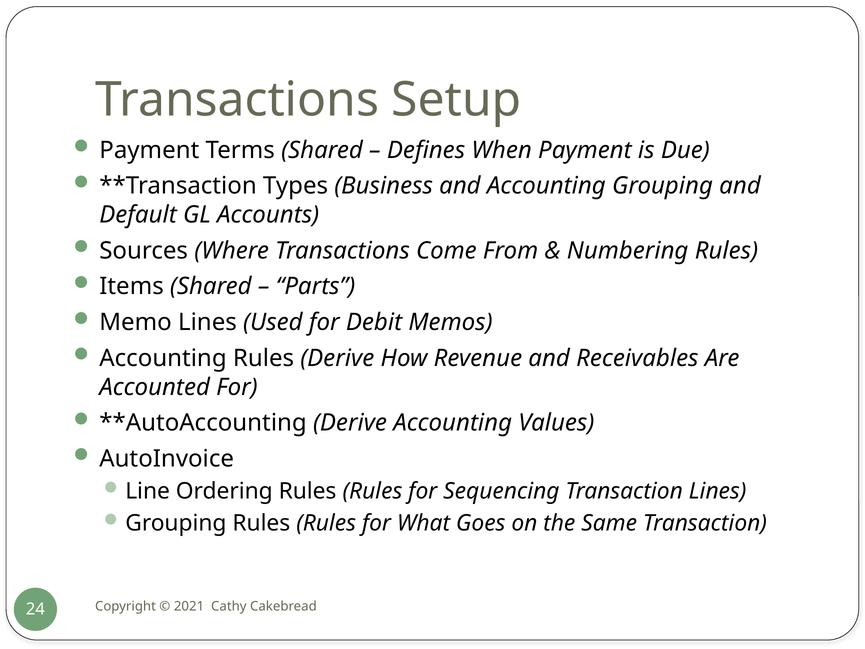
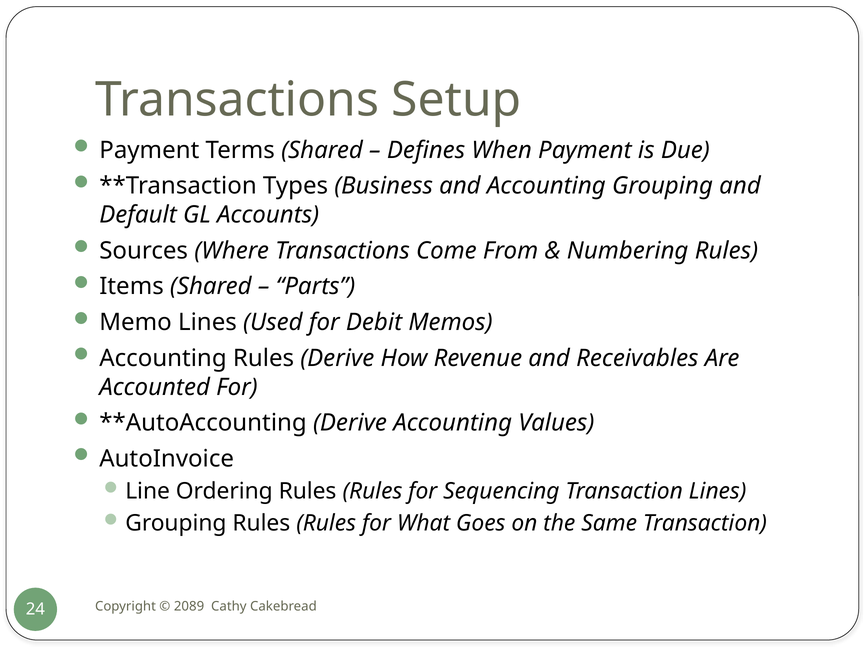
2021: 2021 -> 2089 (189, 606)
